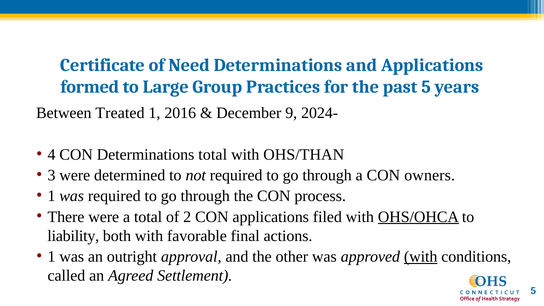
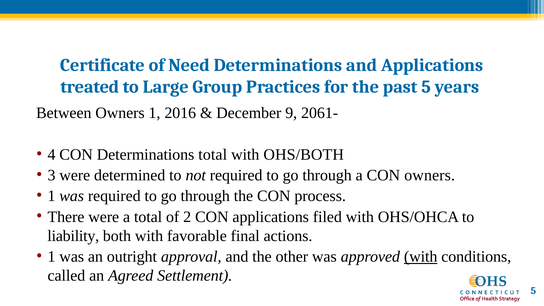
formed: formed -> treated (90, 87)
Between Treated: Treated -> Owners (120, 113)
2024-: 2024- -> 2061- (320, 113)
OHS/THAN: OHS/THAN -> OHS/BOTH (304, 155)
OHS/OHCA underline: present -> none (418, 217)
